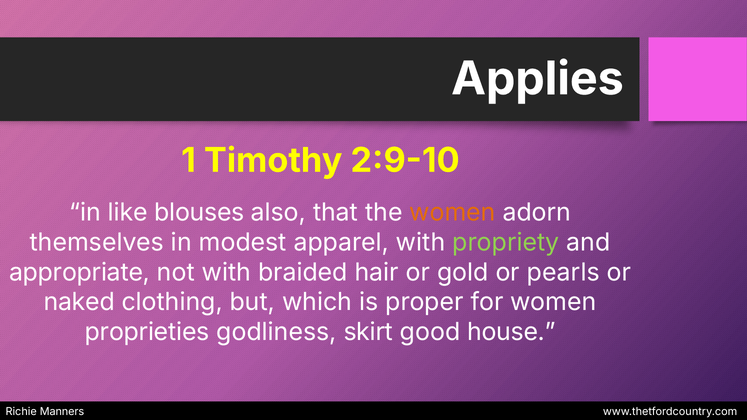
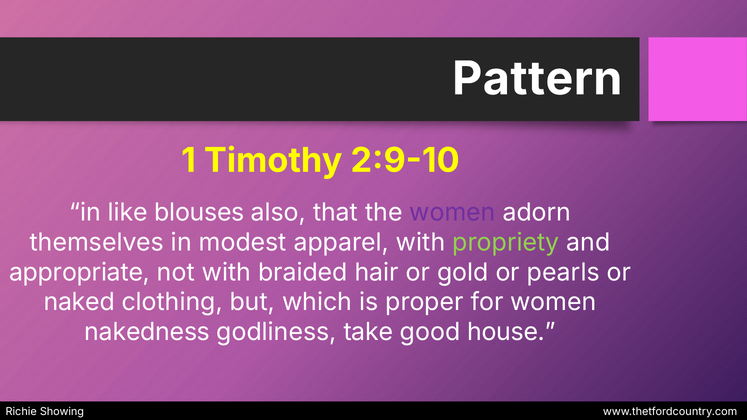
Applies: Applies -> Pattern (537, 79)
women colour: orange -> purple (453, 213)
proprieties: proprieties -> nakedness (147, 332)
skirt: skirt -> take (368, 332)
Manners: Manners -> Showing (62, 412)
